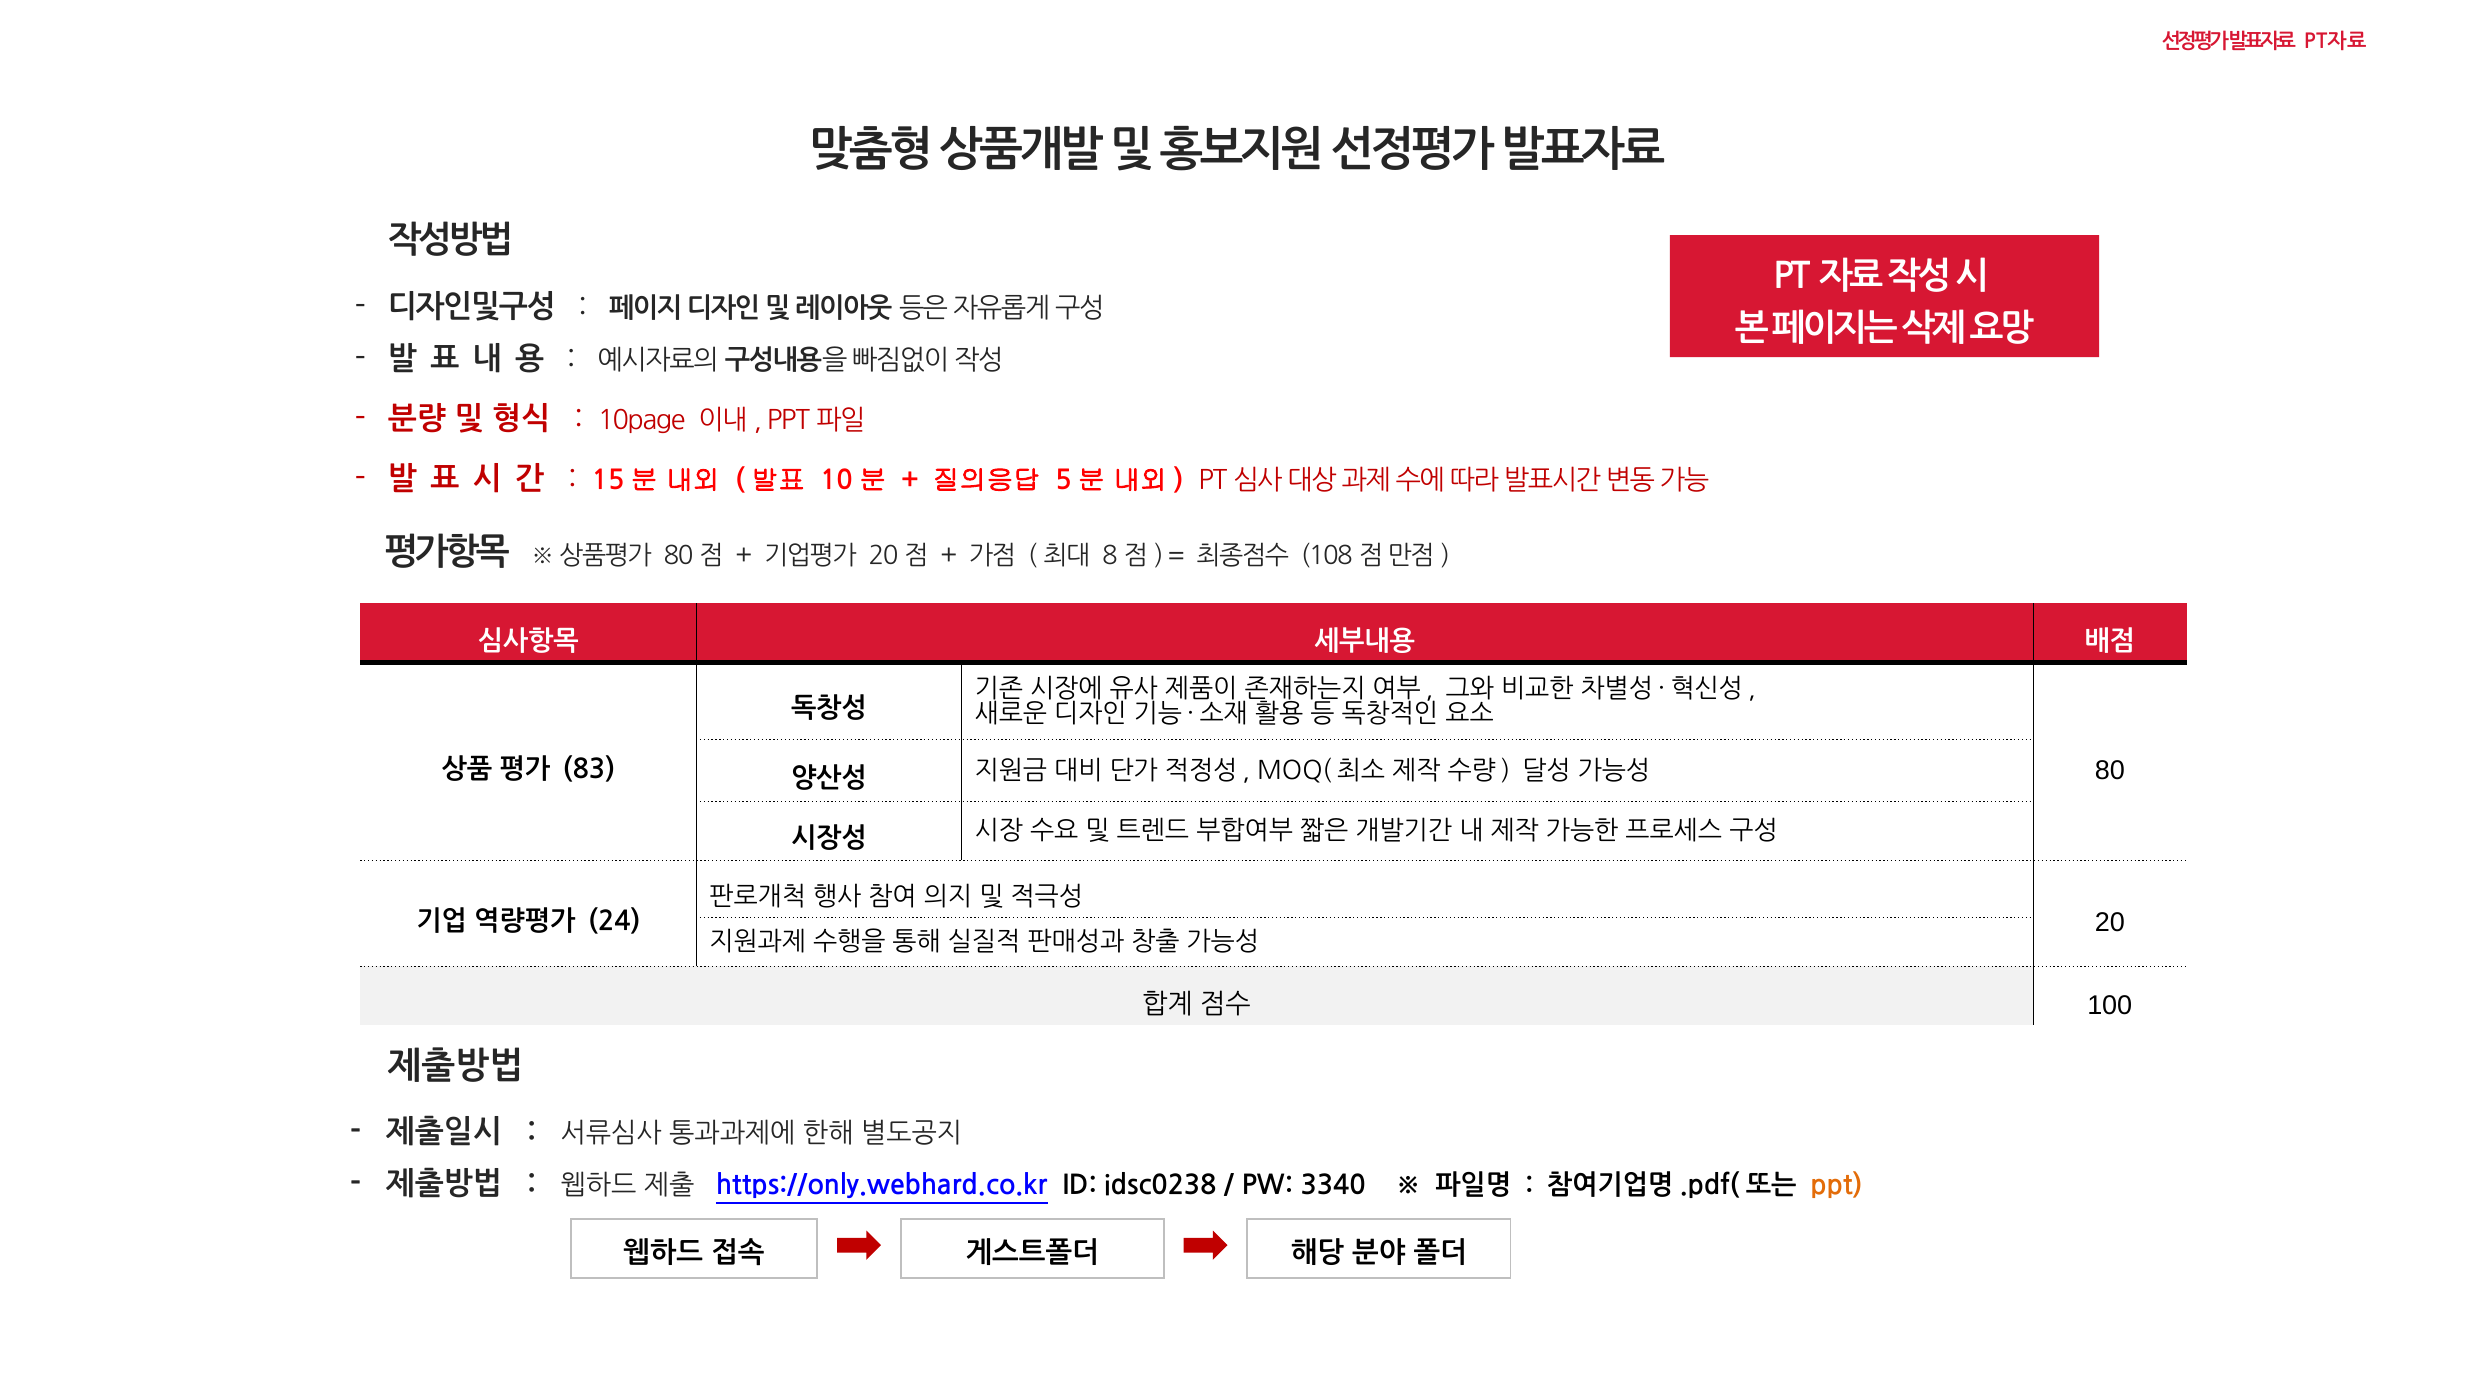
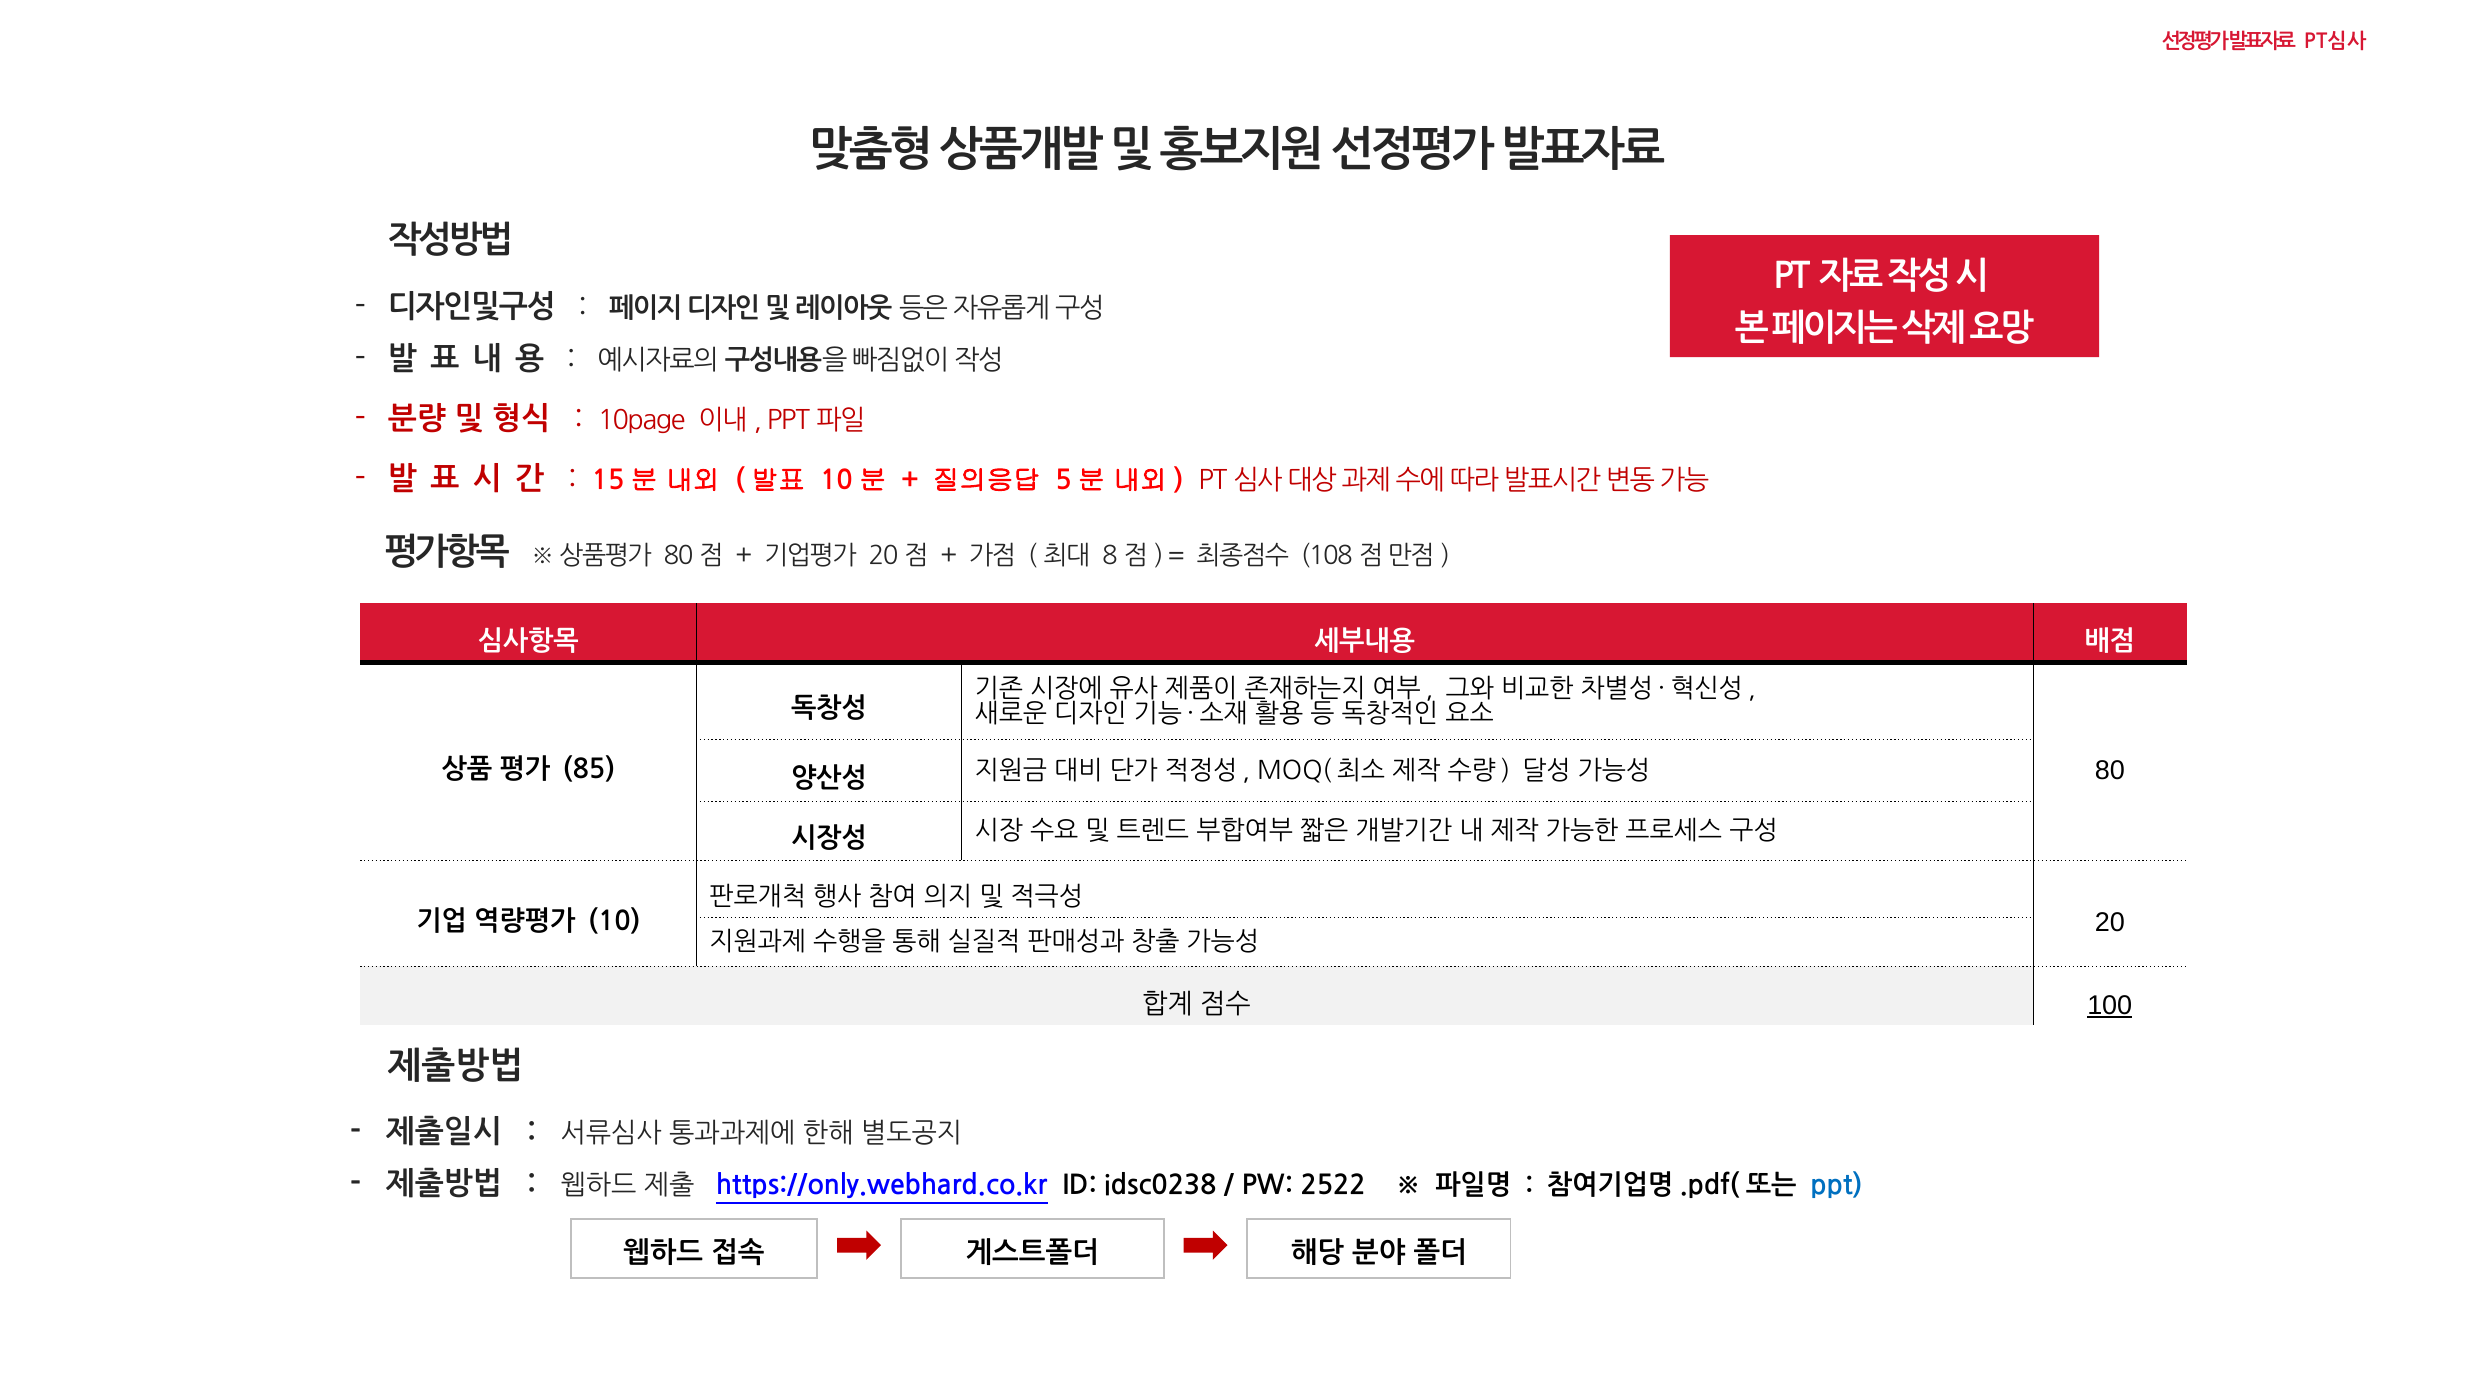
PT자료: PT자료 -> PT심사 (2335, 42)
83: 83 -> 85 (589, 770)
24: 24 -> 10 (614, 921)
100 underline: none -> present (2110, 1005)
3340: 3340 -> 2522 (1333, 1186)
ppt colour: orange -> blue (1836, 1186)
